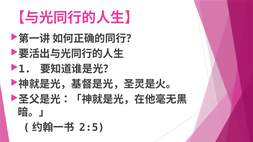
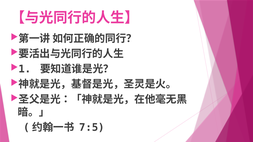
2:5: 2:5 -> 7:5 (92, 128)
